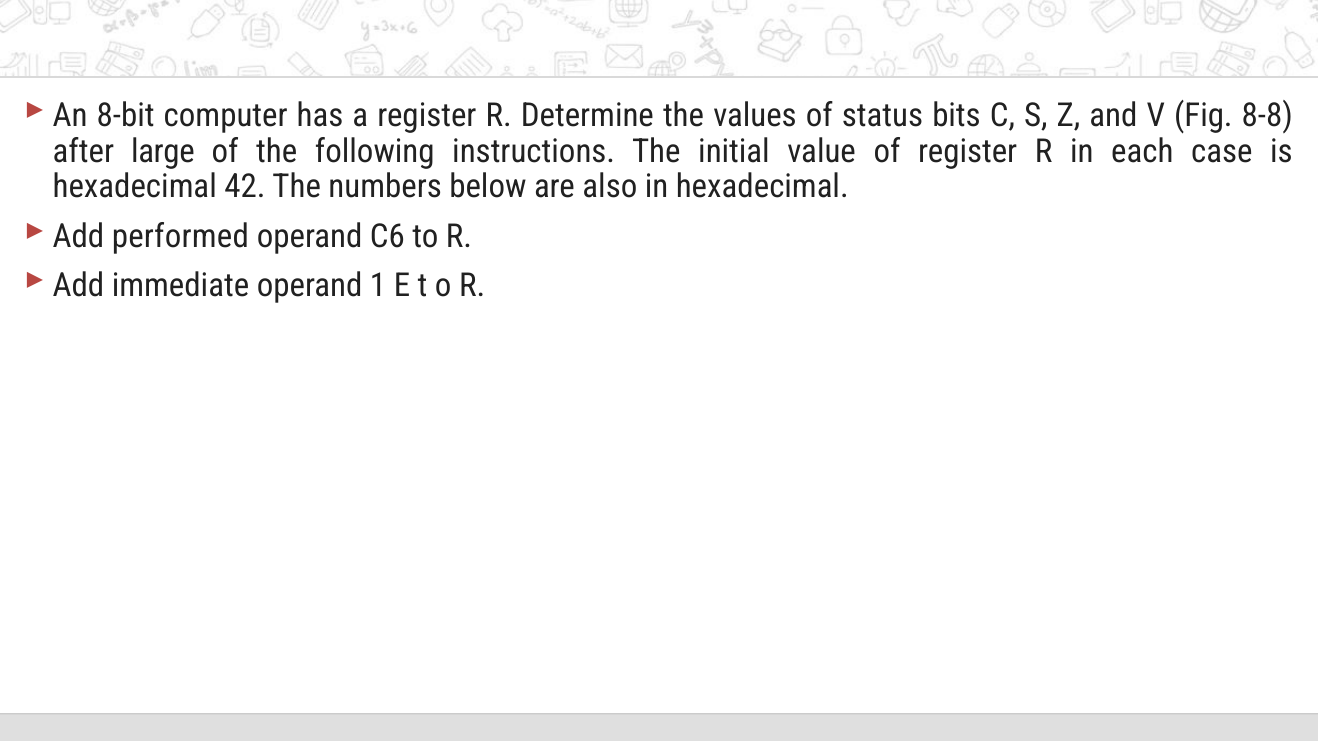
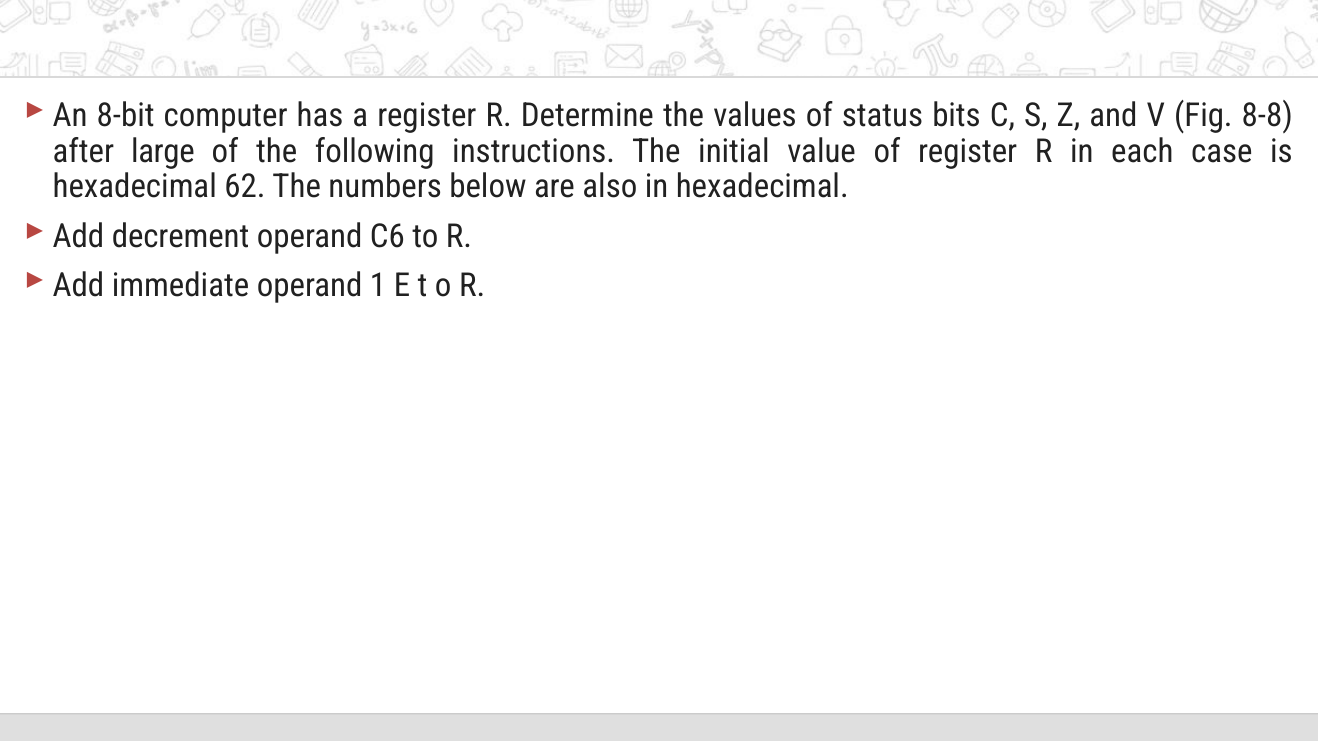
42: 42 -> 62 (245, 187)
performed: performed -> decrement (181, 236)
